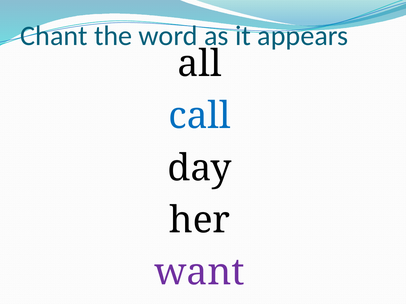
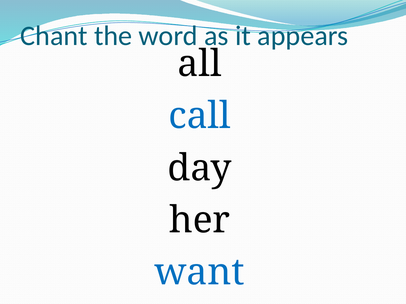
want colour: purple -> blue (200, 273)
